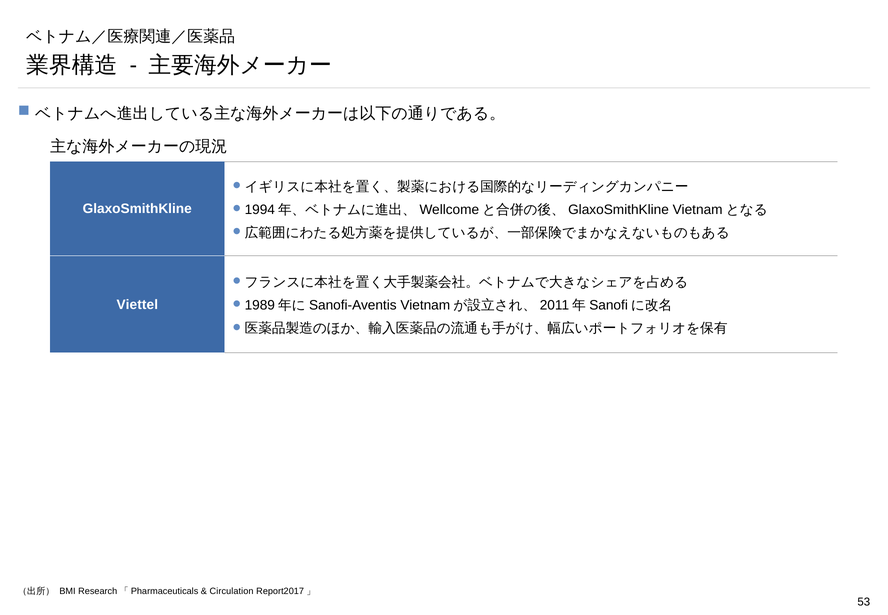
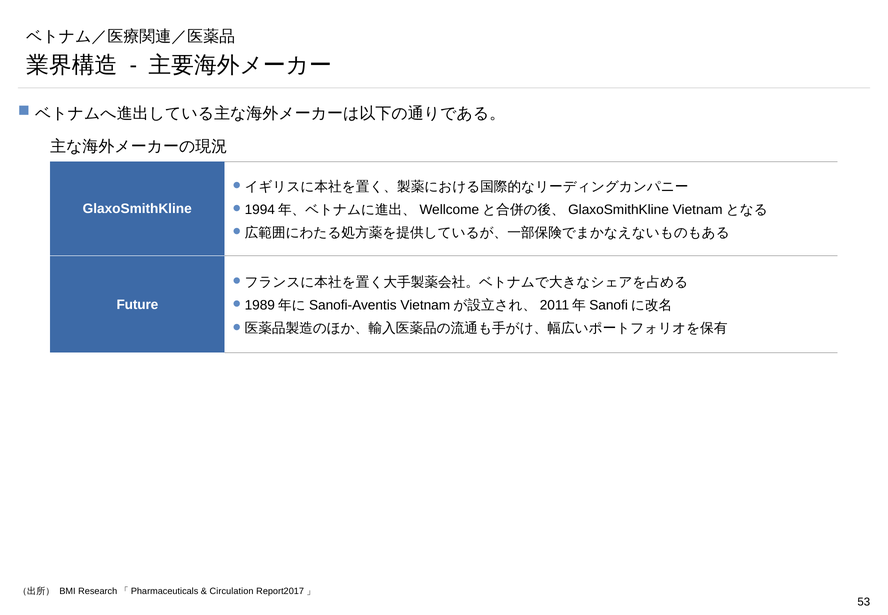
Viettel: Viettel -> Future (137, 304)
